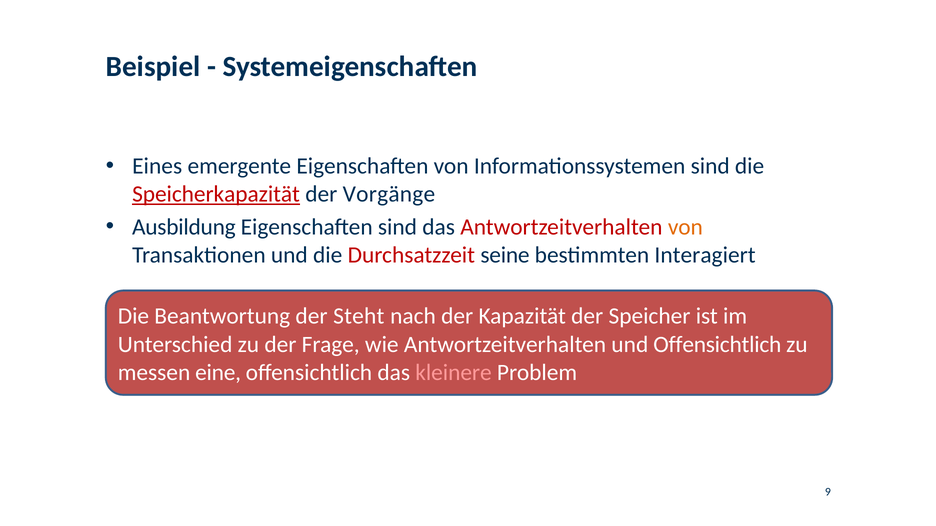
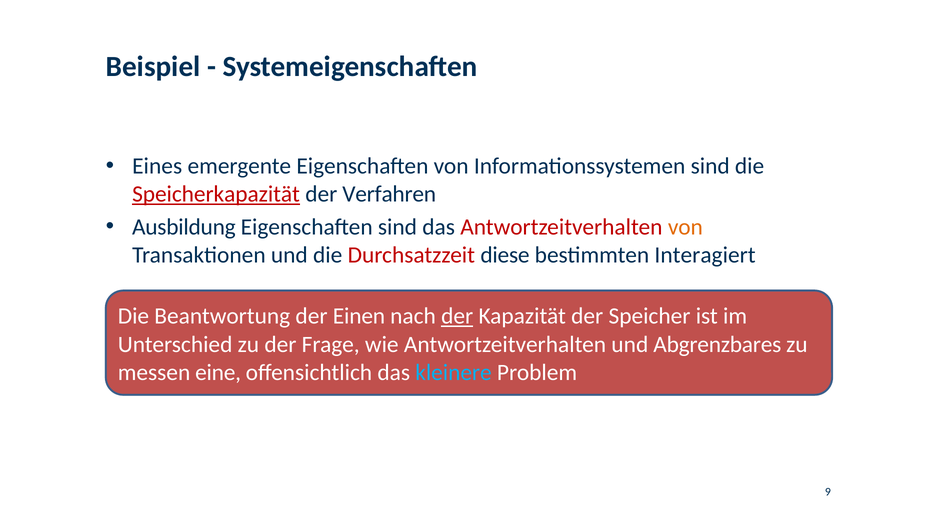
Vorgänge: Vorgänge -> Verfahren (389, 194)
seine: seine -> diese (505, 255)
Steht: Steht -> Einen (359, 317)
der underline: none -> present (457, 317)
und Offensichtlich: Offensichtlich -> Abgrenzbares (717, 345)
kleinere colour: pink -> light blue (454, 373)
